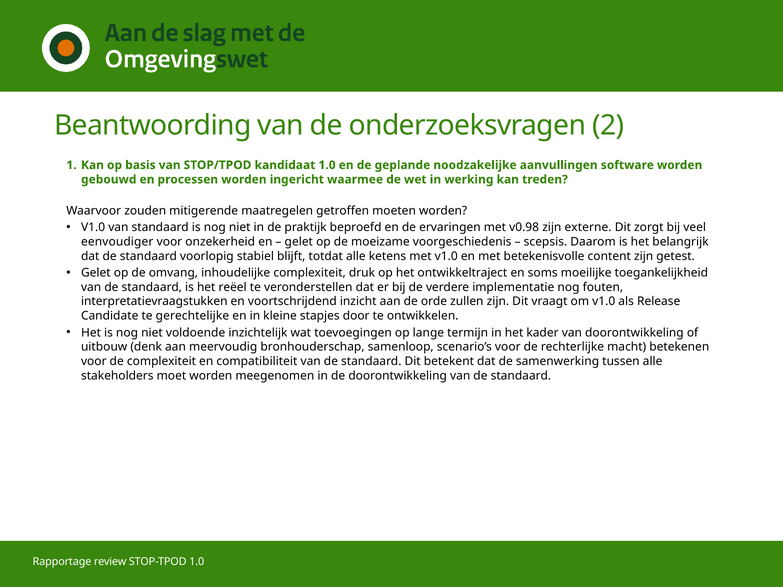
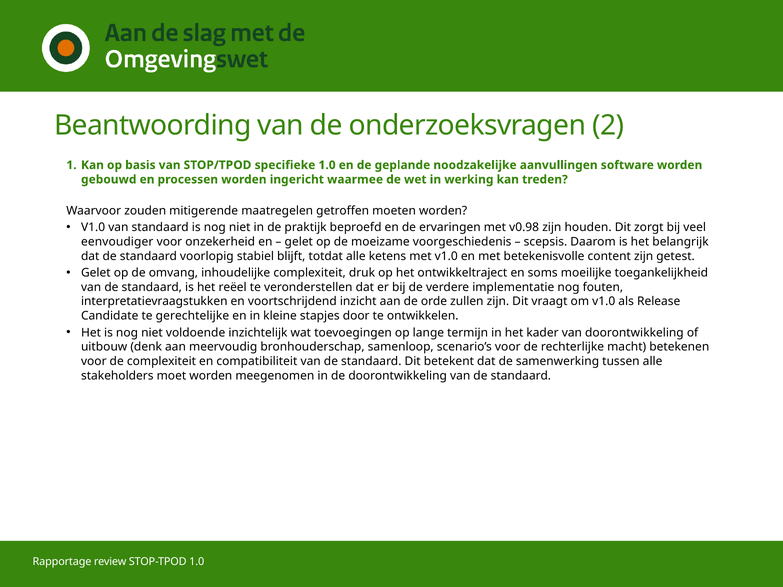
kandidaat: kandidaat -> specifieke (285, 165)
externe: externe -> houden (588, 227)
